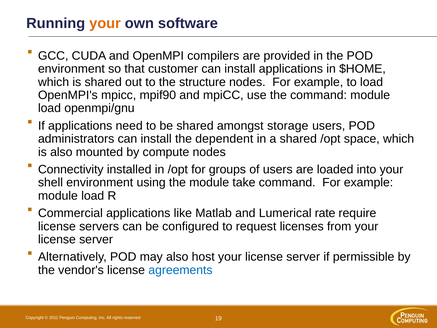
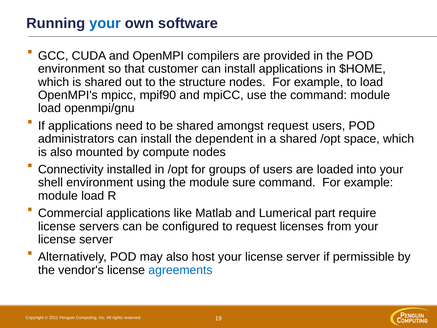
your colour: orange -> blue (105, 23)
amongst storage: storage -> request (288, 126)
take: take -> sure (244, 182)
rate: rate -> part (325, 213)
